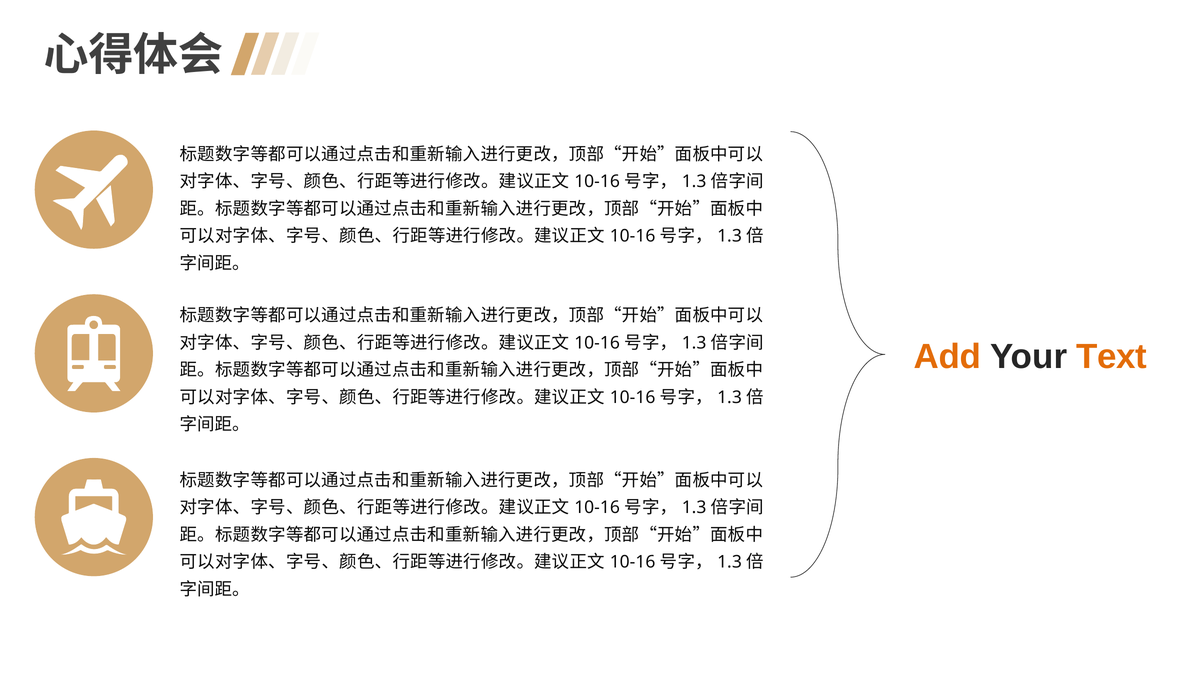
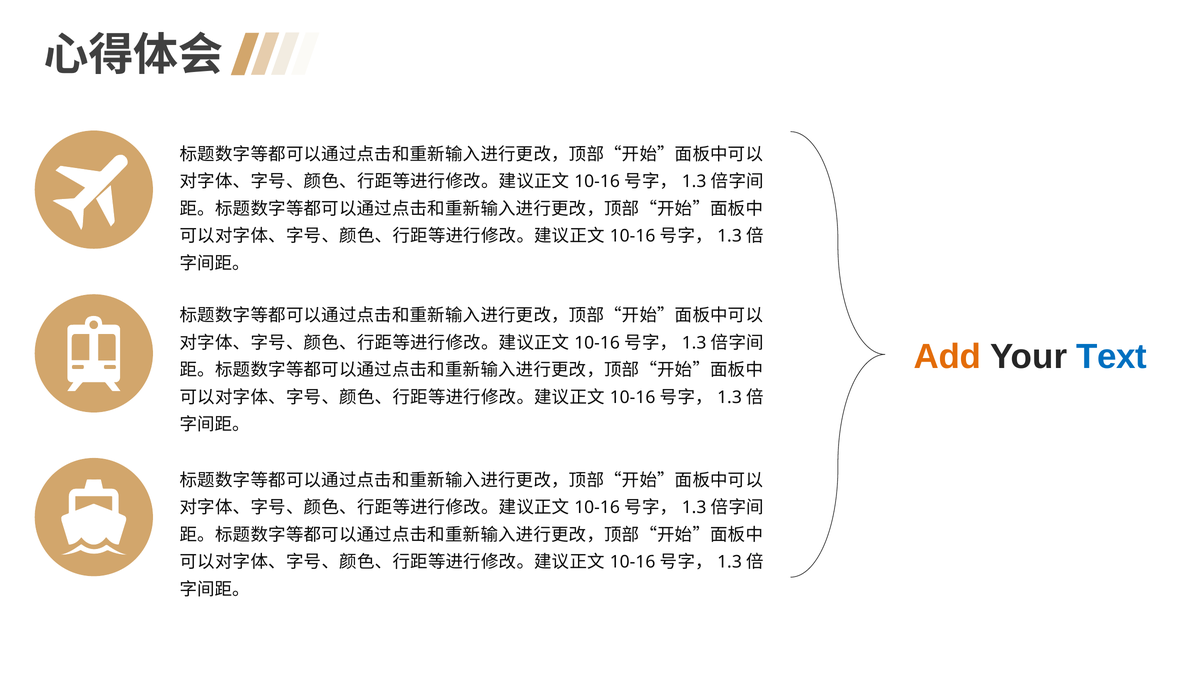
Text colour: orange -> blue (1112, 356)
